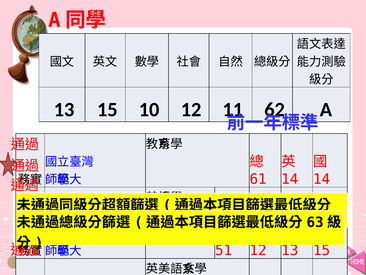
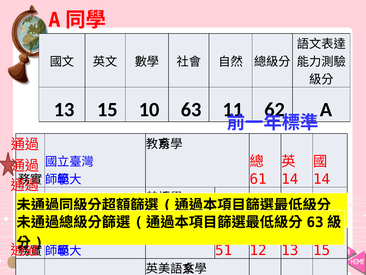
10 12: 12 -> 63 (191, 109)
